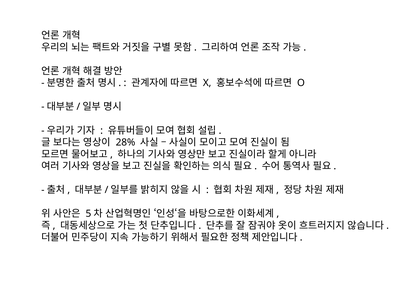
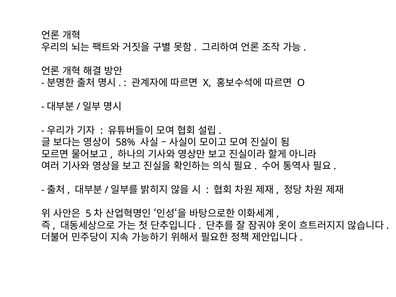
28%: 28% -> 58% (125, 142)
